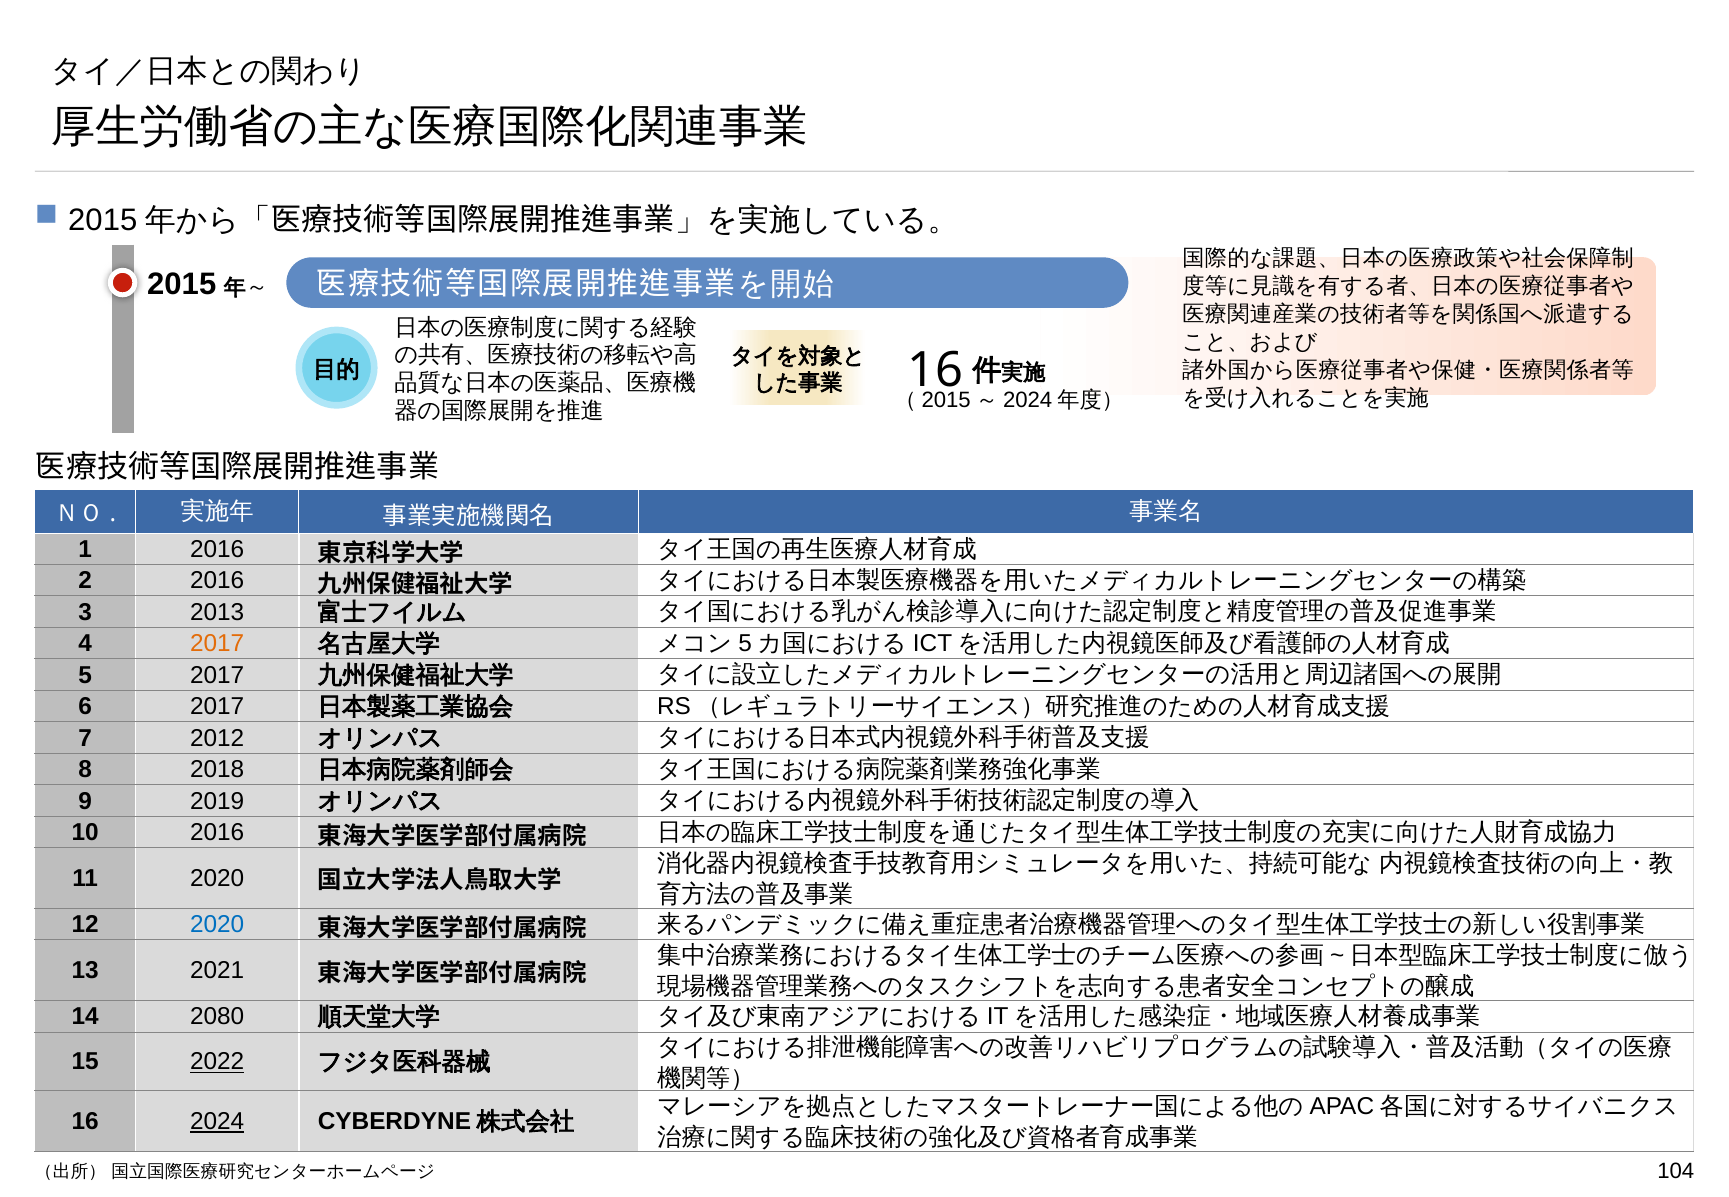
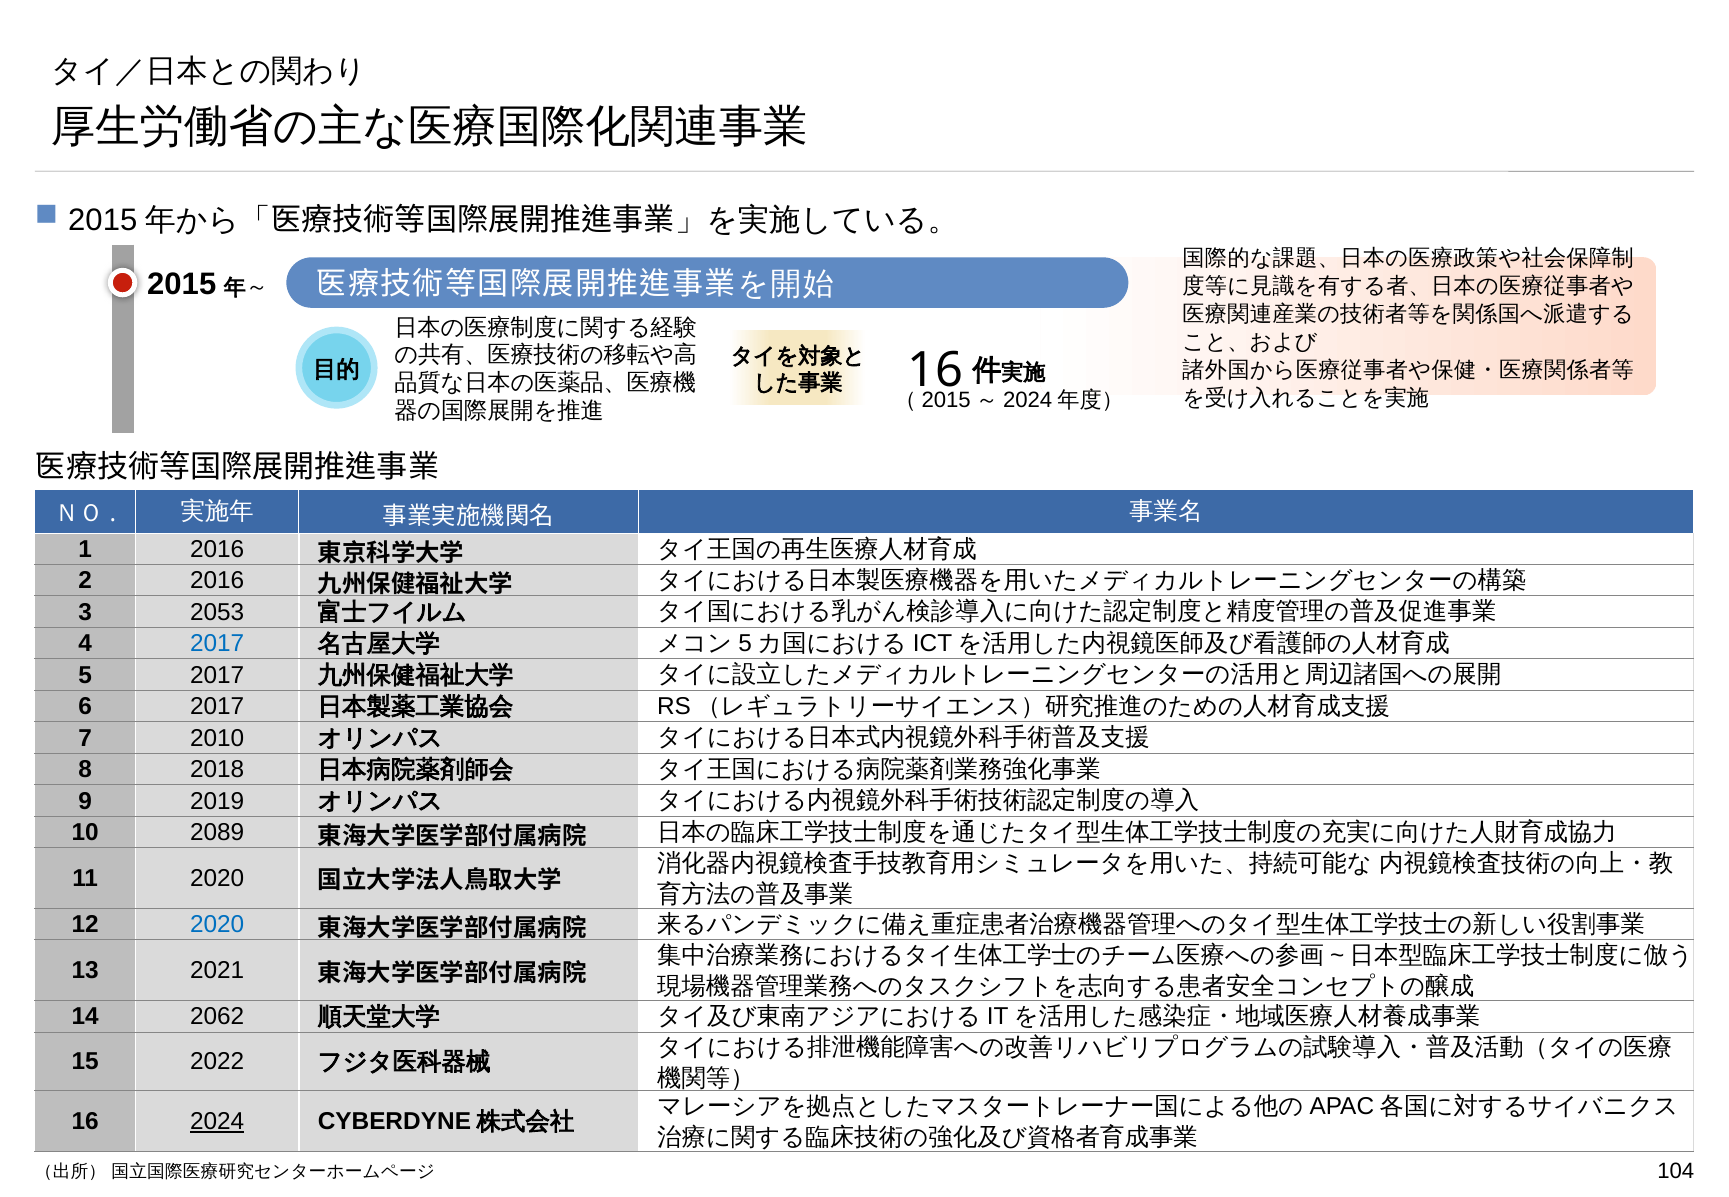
2013: 2013 -> 2053 (217, 612)
2017 colour: orange -> blue (217, 644)
2012: 2012 -> 2010 (217, 738)
10 2016: 2016 -> 2089 (217, 832)
2080: 2080 -> 2062 (217, 1017)
2022 underline: present -> none (217, 1062)
